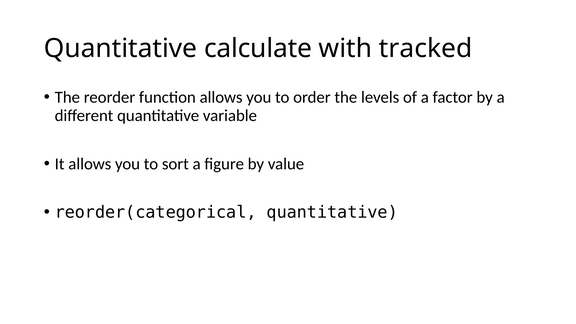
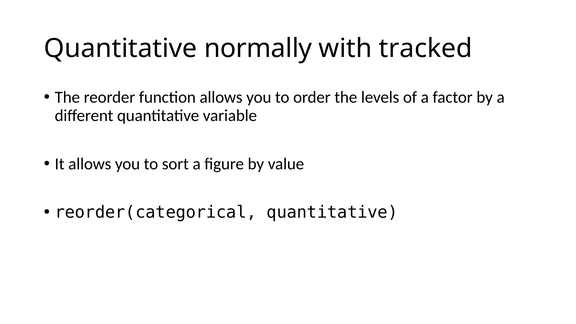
calculate: calculate -> normally (258, 48)
